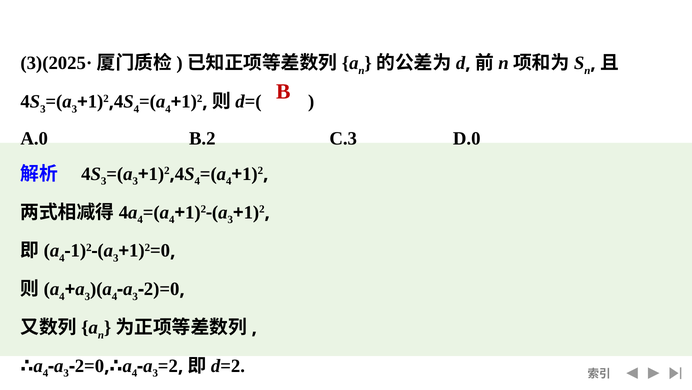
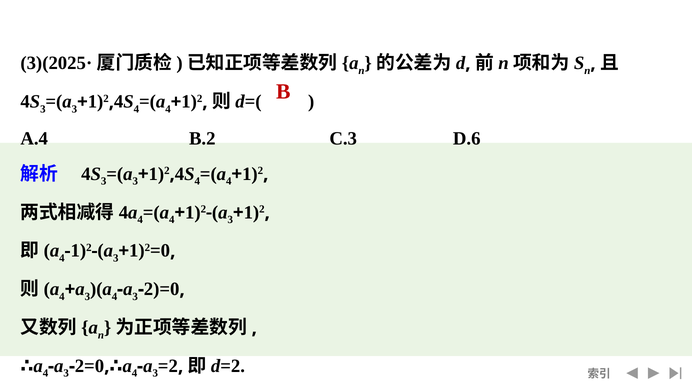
A.0: A.0 -> A.4 (34, 138)
D.0: D.0 -> D.6 (467, 138)
